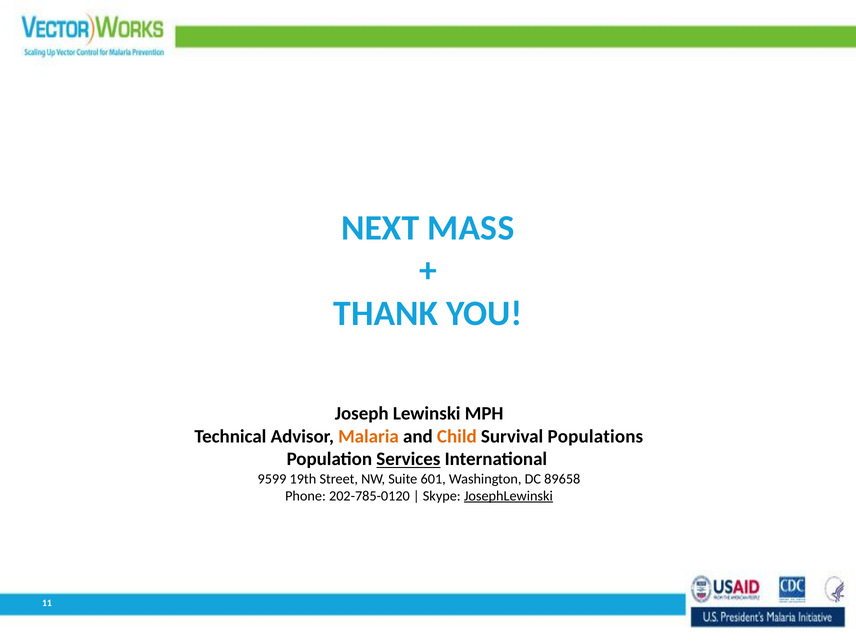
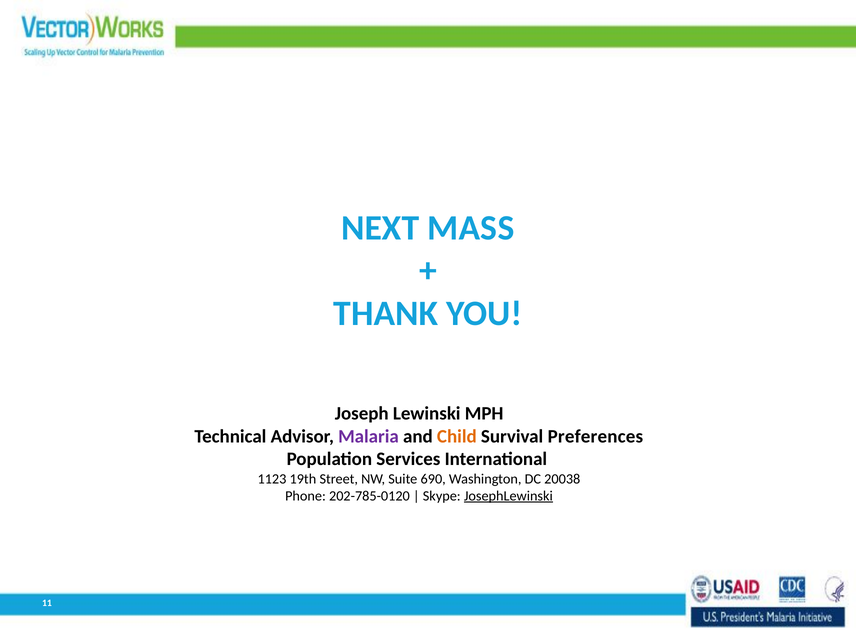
Malaria colour: orange -> purple (368, 436)
Populations: Populations -> Preferences (595, 436)
Services underline: present -> none (408, 459)
9599: 9599 -> 1123 (272, 479)
601: 601 -> 690 (433, 479)
89658: 89658 -> 20038 (562, 479)
